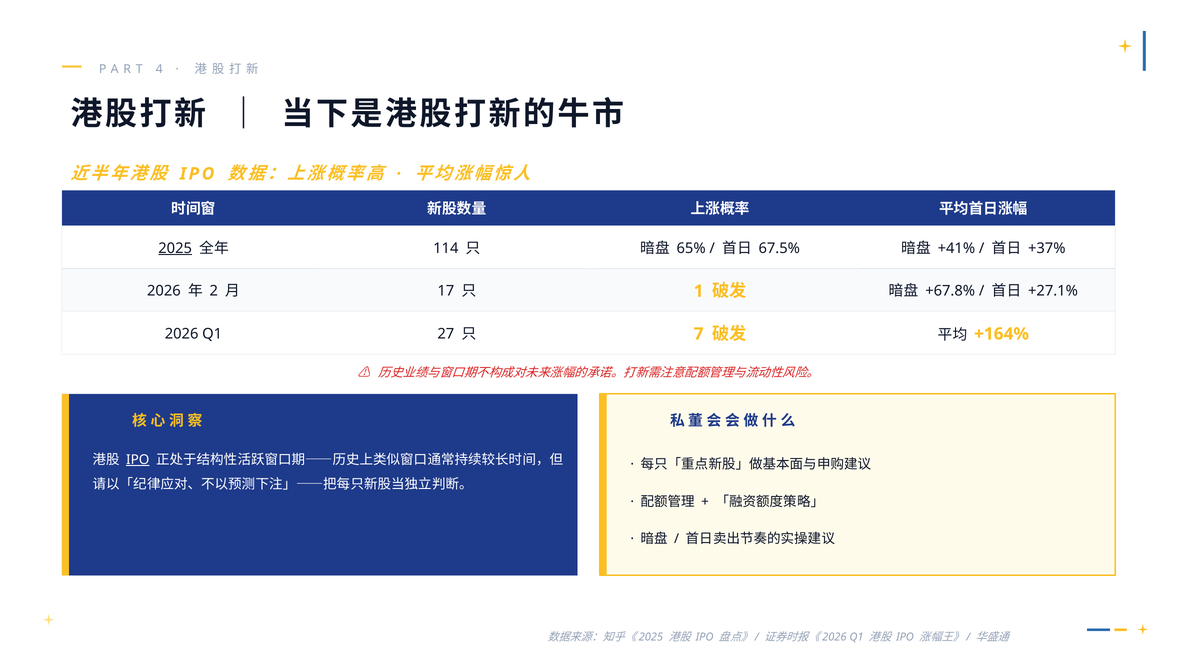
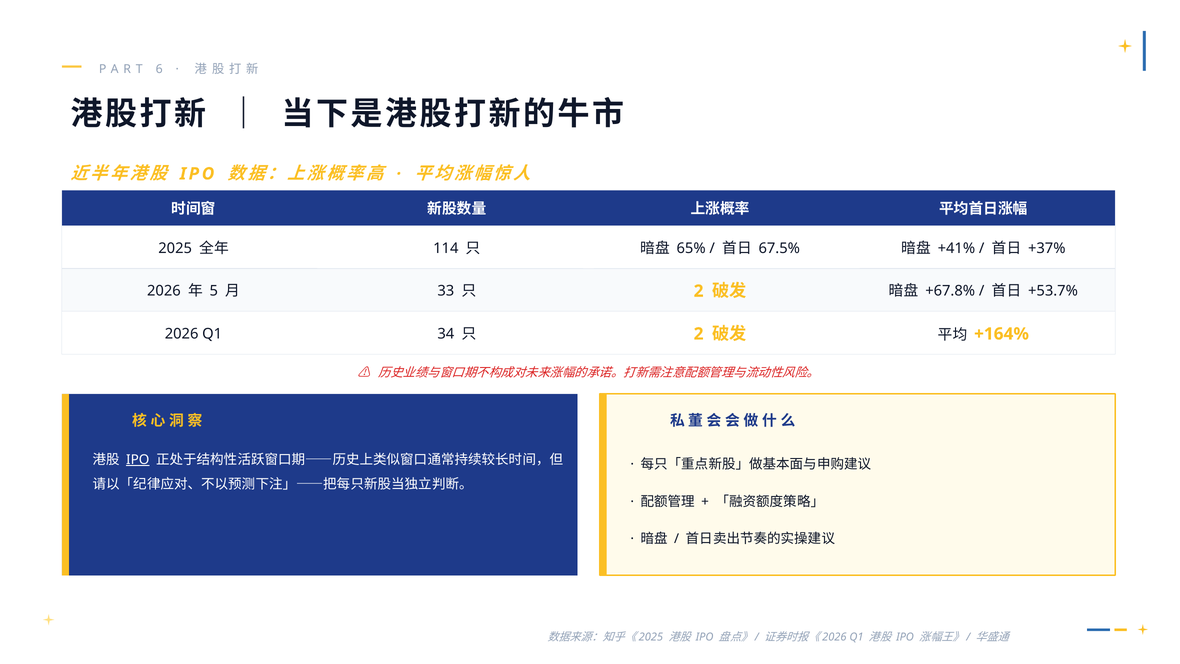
4: 4 -> 6 (159, 69)
2025 underline: present -> none (175, 248)
2: 2 -> 5 (214, 291)
17: 17 -> 33 (446, 291)
1: 1 -> 2 (699, 291)
+27.1%: +27.1% -> +53.7% (1053, 291)
27: 27 -> 34 (446, 334)
7: 7 -> 2 (699, 334)
